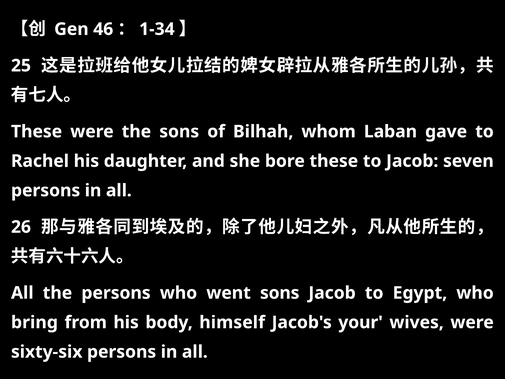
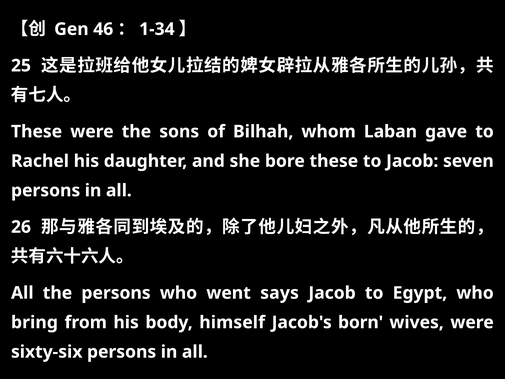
went sons: sons -> says (280, 293)
your: your -> born (361, 322)
